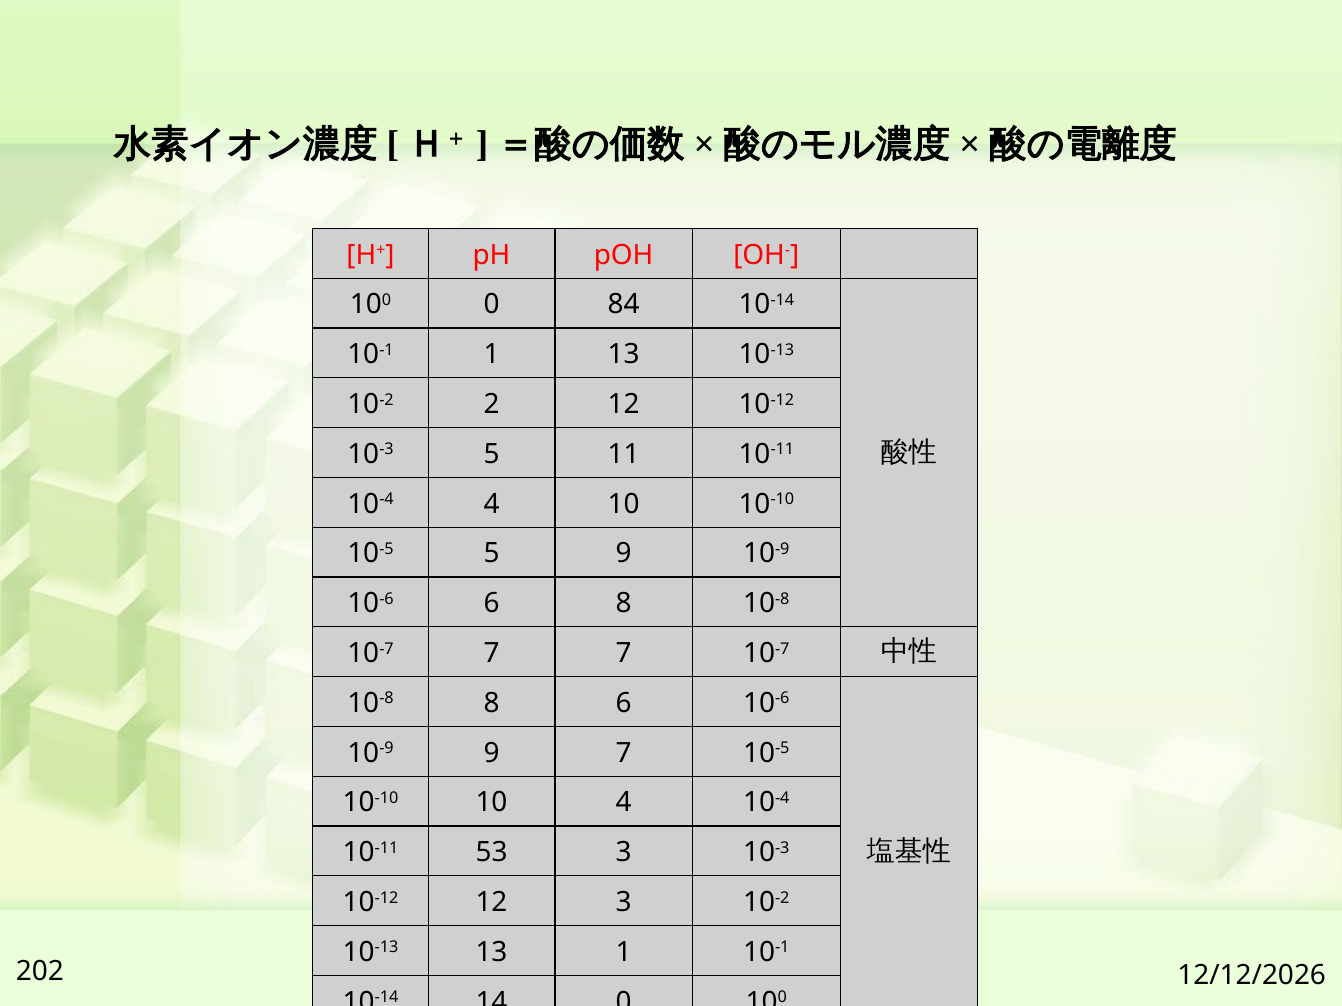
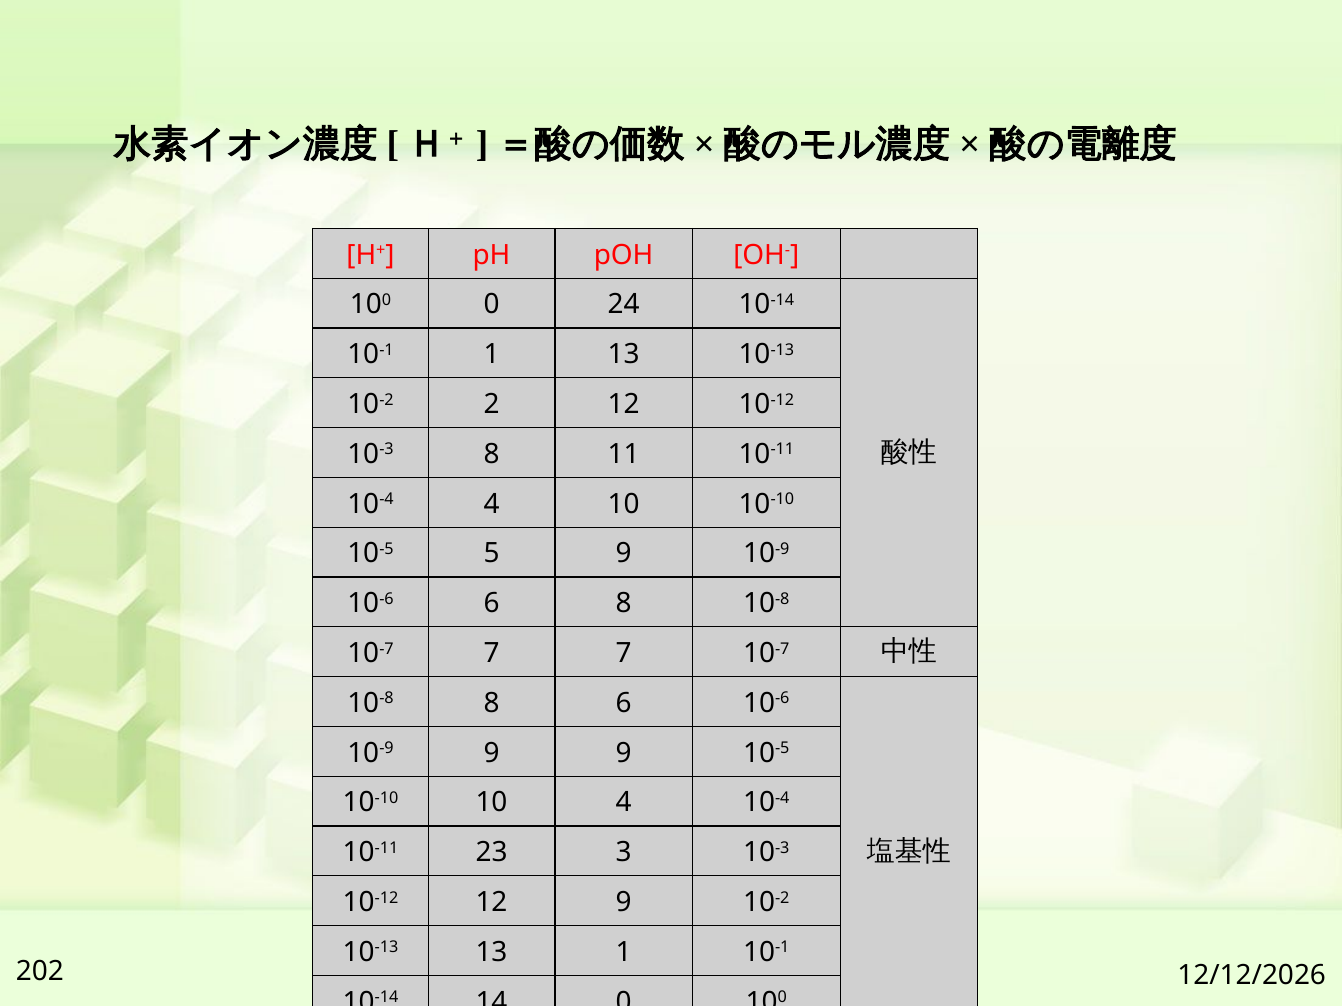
84: 84 -> 24 (624, 305)
10-3 5: 5 -> 8 (492, 454)
9 7: 7 -> 9 (624, 753)
53: 53 -> 23 (492, 853)
12 3: 3 -> 9 (624, 903)
